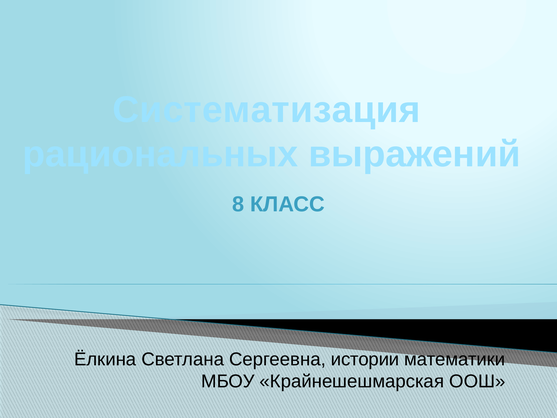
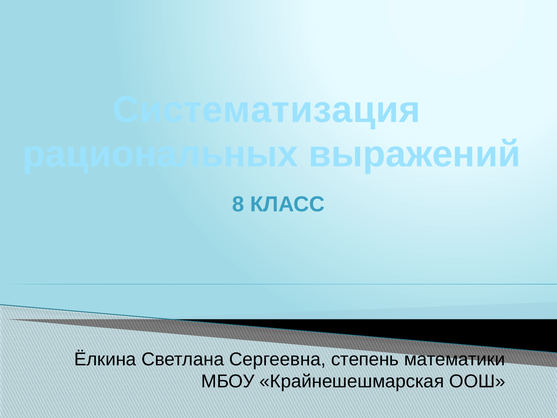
истории: истории -> степень (365, 359)
